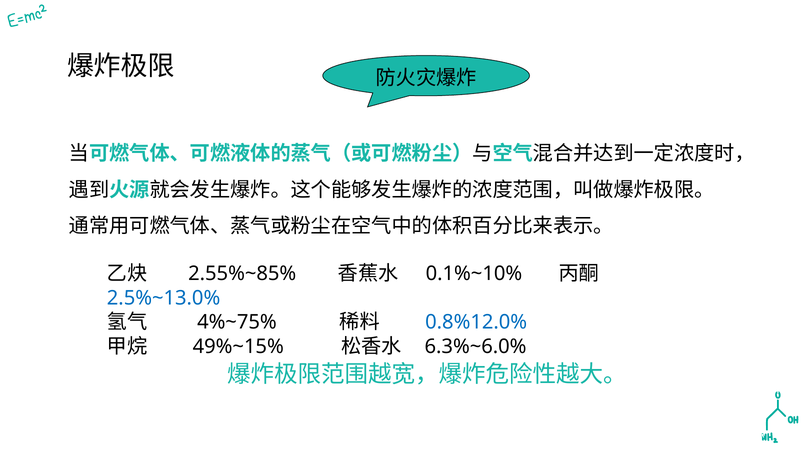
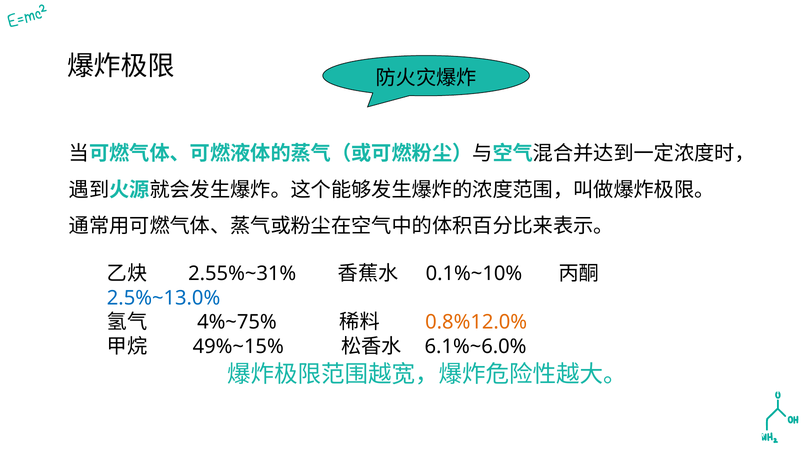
2.55%~85%: 2.55%~85% -> 2.55%~31% (242, 274)
0.8%12.0% colour: blue -> orange (476, 322)
6.3%~6.0%: 6.3%~6.0% -> 6.1%~6.0% (476, 346)
